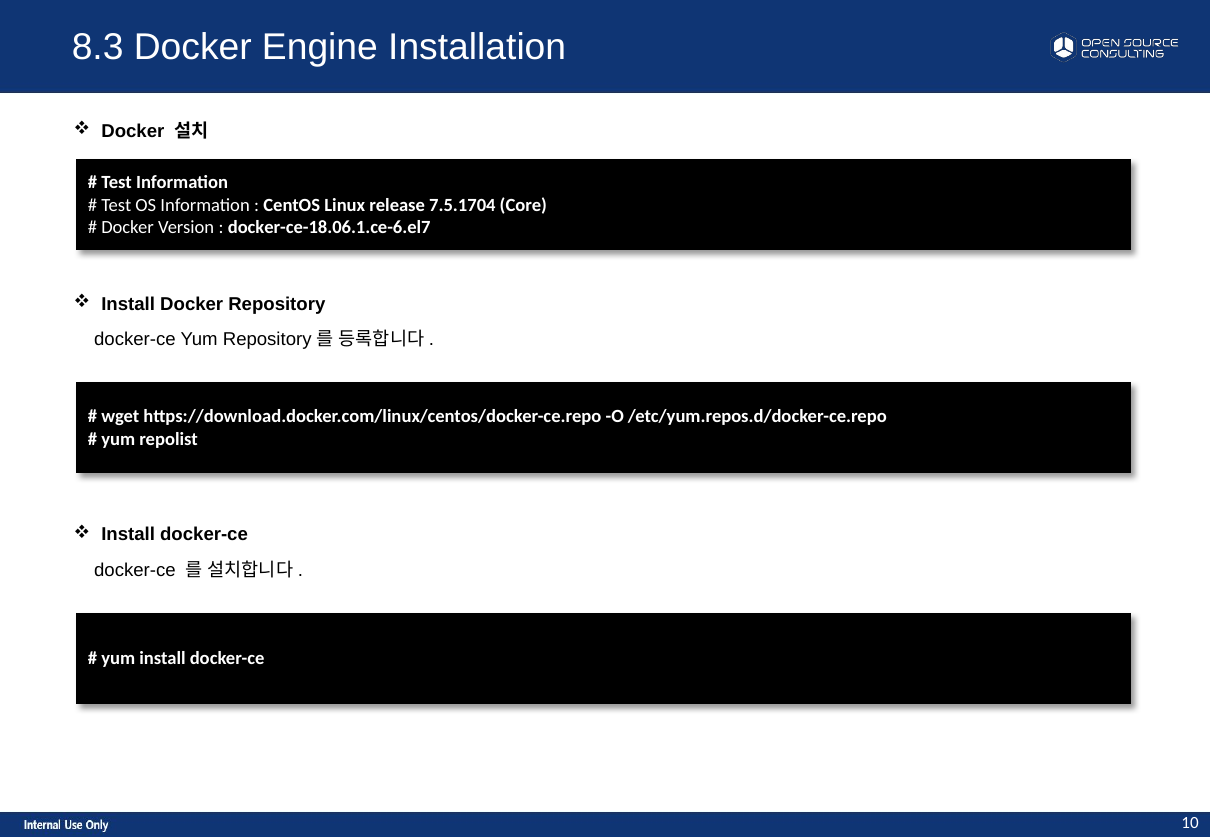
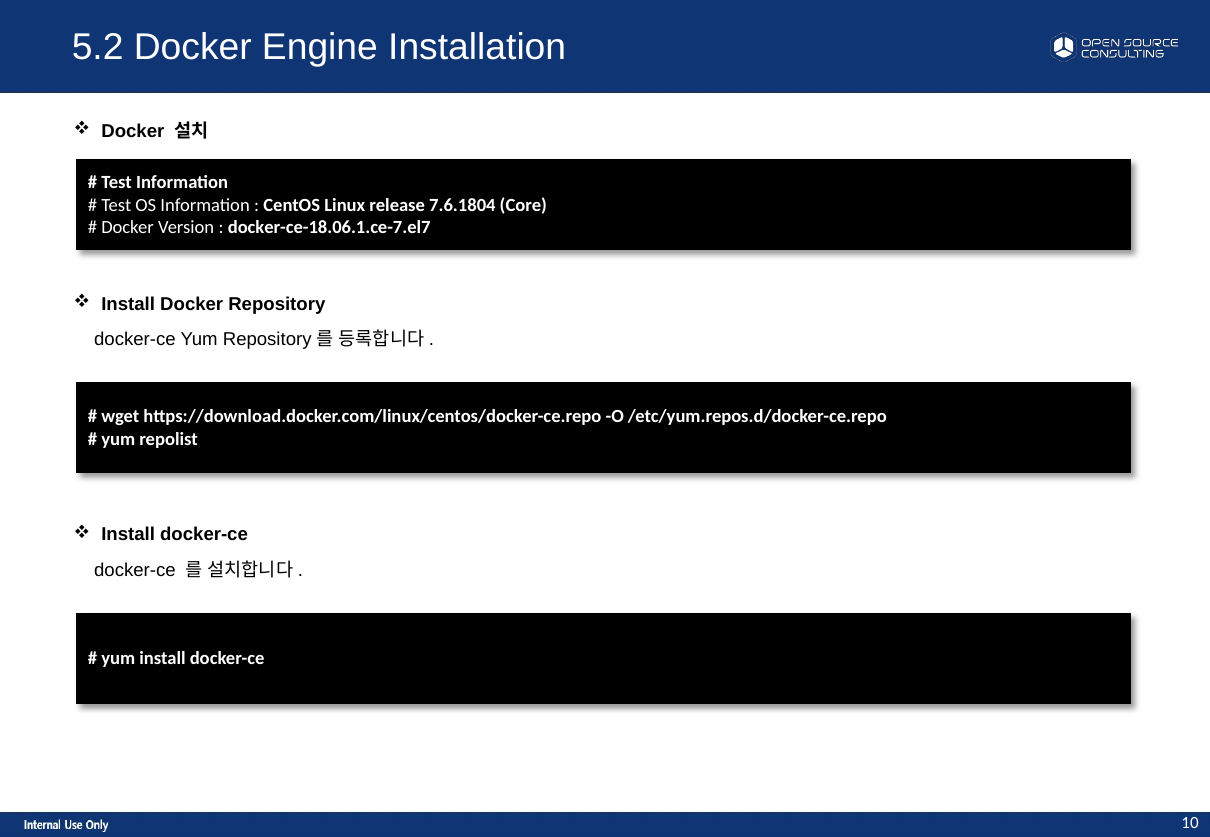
8.3: 8.3 -> 5.2 (98, 48)
7.5.1704: 7.5.1704 -> 7.6.1804 (462, 205)
docker-ce-18.06.1.ce-6.el7: docker-ce-18.06.1.ce-6.el7 -> docker-ce-18.06.1.ce-7.el7 (329, 228)
